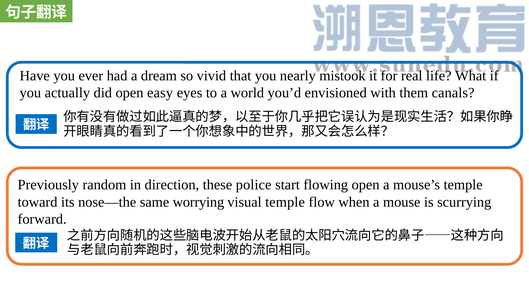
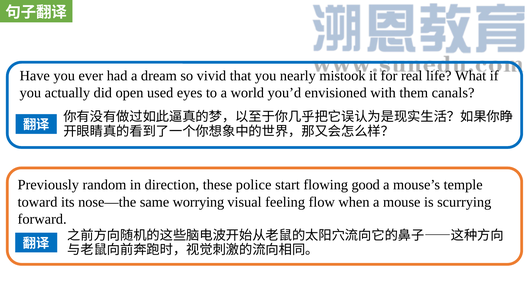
easy: easy -> used (160, 93)
flowing open: open -> good (366, 185)
visual temple: temple -> feeling (285, 202)
